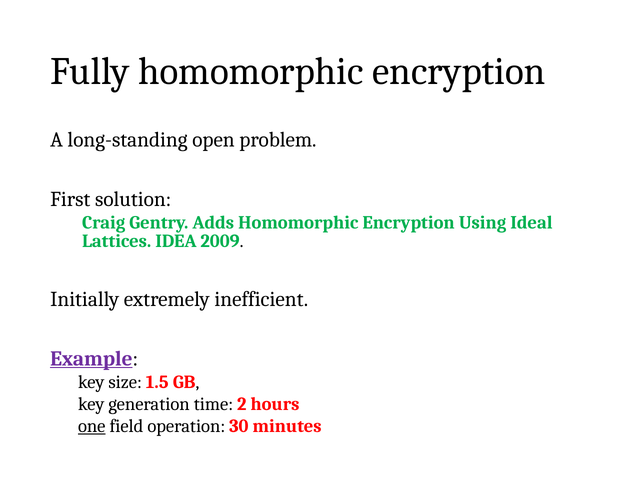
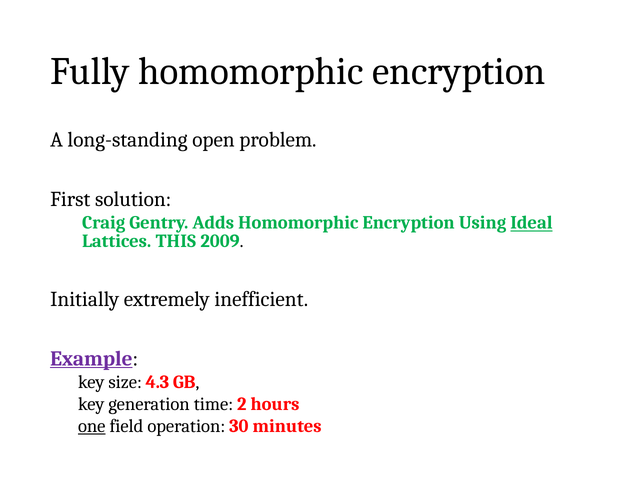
Ideal underline: none -> present (531, 223)
IDEA: IDEA -> THIS (176, 241)
1.5: 1.5 -> 4.3 (157, 382)
